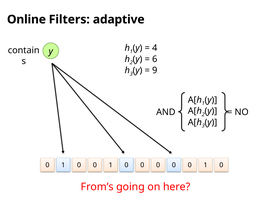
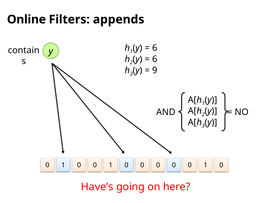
adaptive: adaptive -> appends (119, 19)
4: 4 -> 6 (155, 48)
From’s: From’s -> Have’s (97, 187)
